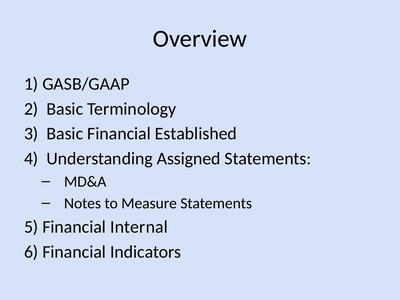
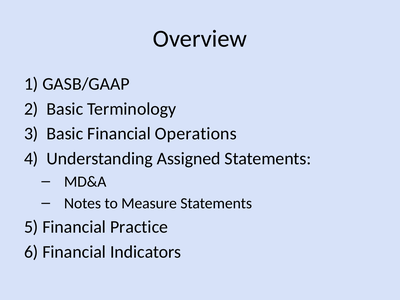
Established: Established -> Operations (196, 134)
Internal: Internal -> Practice (139, 227)
